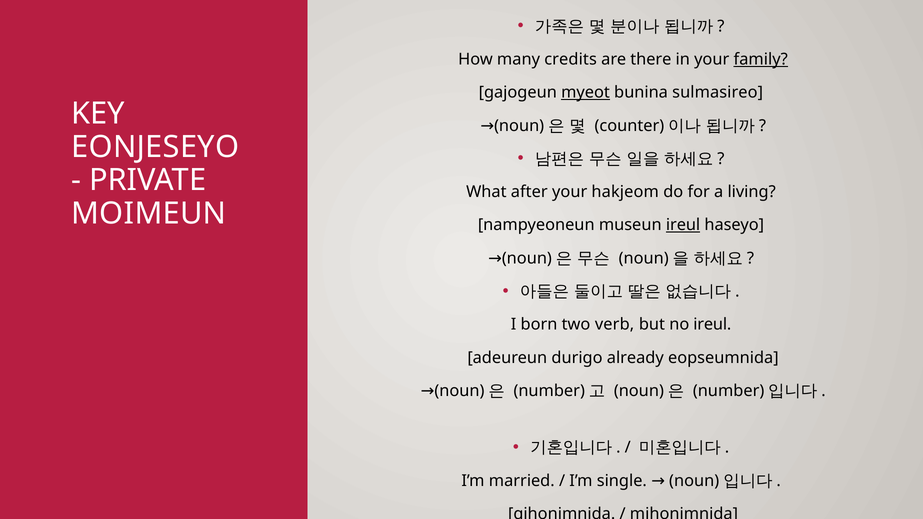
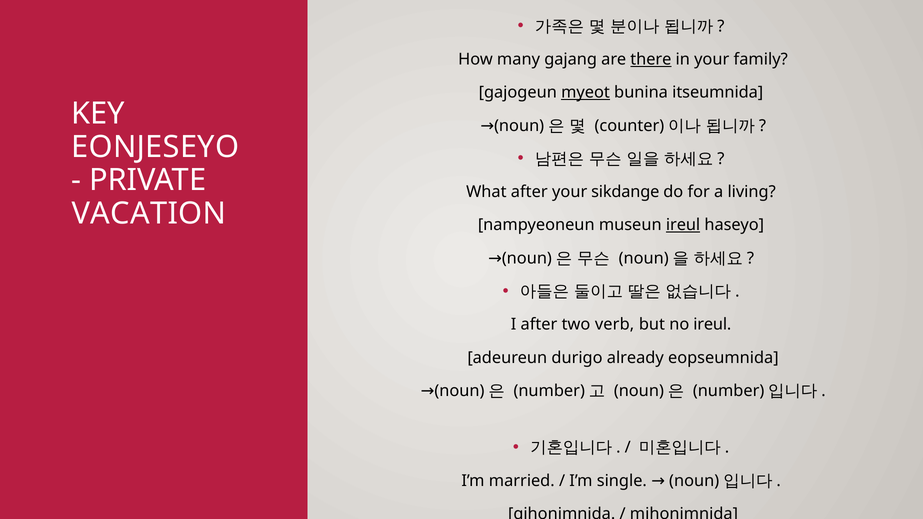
credits: credits -> gajang (571, 59)
there underline: none -> present (651, 59)
family underline: present -> none (761, 59)
sulmasireo: sulmasireo -> itseumnida (718, 92)
hakjeom: hakjeom -> sikdange (625, 192)
MOIMEUN: MOIMEUN -> VACATION (149, 214)
I born: born -> after (539, 325)
